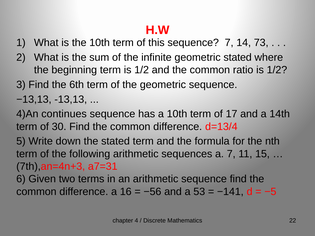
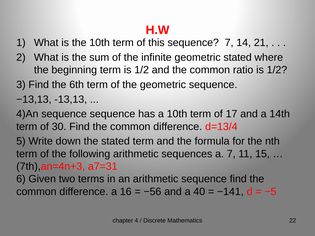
73: 73 -> 21 (261, 43)
4)An continues: continues -> sequence (64, 114)
53: 53 -> 40 (199, 192)
